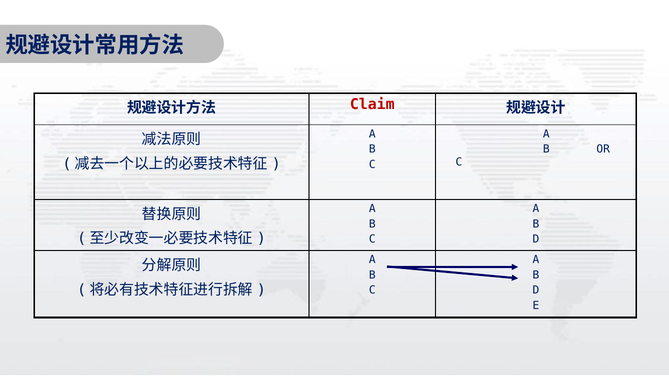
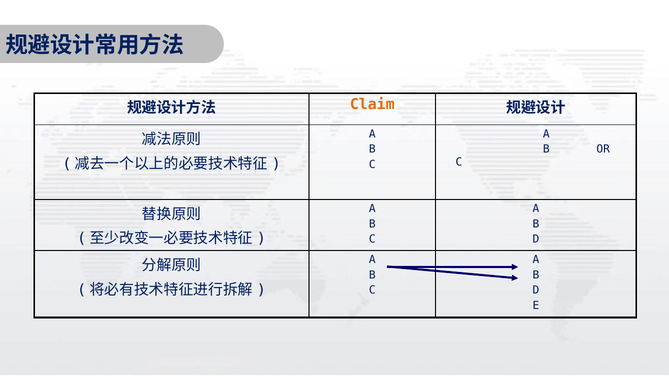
Claim colour: red -> orange (372, 105)
